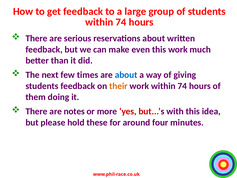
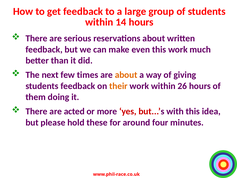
74: 74 -> 14 (121, 22)
about colour: blue -> orange (126, 75)
work within 74: 74 -> 26 (182, 86)
notes: notes -> acted (74, 111)
